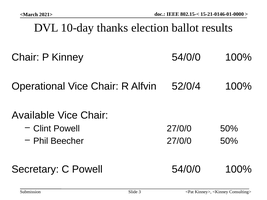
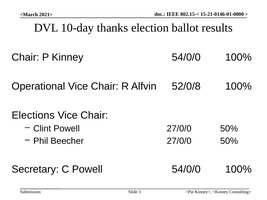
52/0/4: 52/0/4 -> 52/0/8 (186, 86)
Available: Available -> Elections (33, 115)
